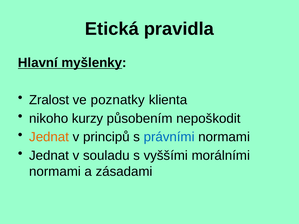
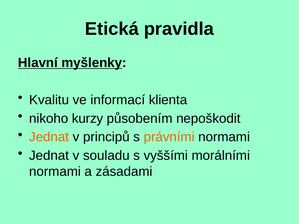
Zralost: Zralost -> Kvalitu (49, 100)
poznatky: poznatky -> informací (118, 100)
právními colour: blue -> orange (169, 137)
